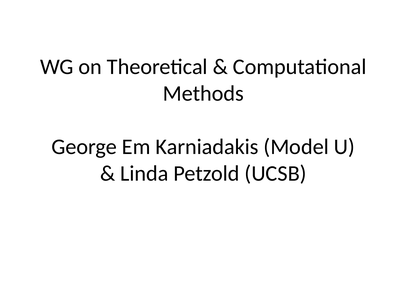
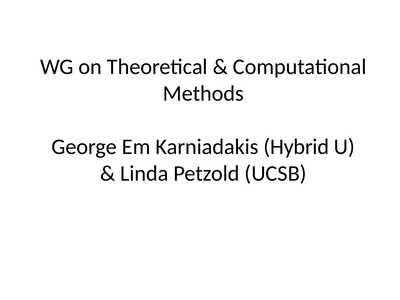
Model: Model -> Hybrid (296, 147)
